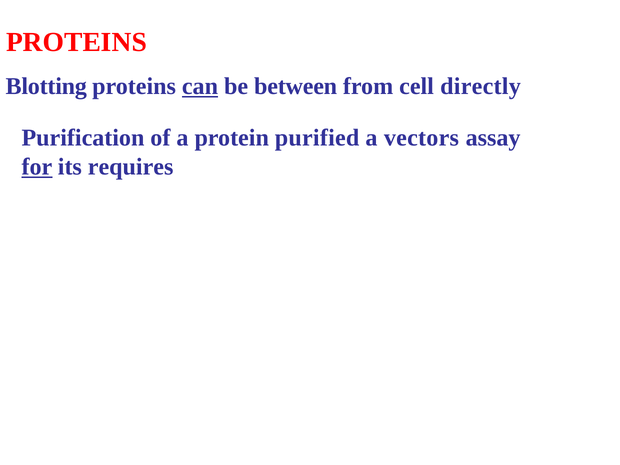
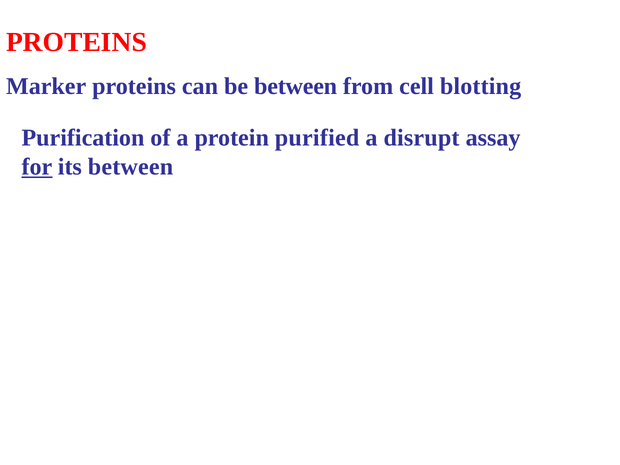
Blotting: Blotting -> Marker (46, 86)
can underline: present -> none (200, 86)
directly: directly -> blotting (481, 86)
vectors: vectors -> disrupt (422, 138)
its requires: requires -> between (131, 167)
